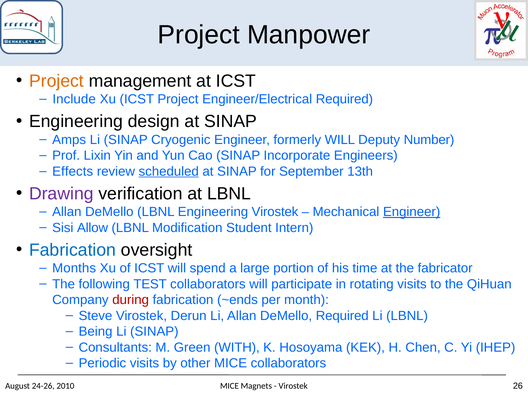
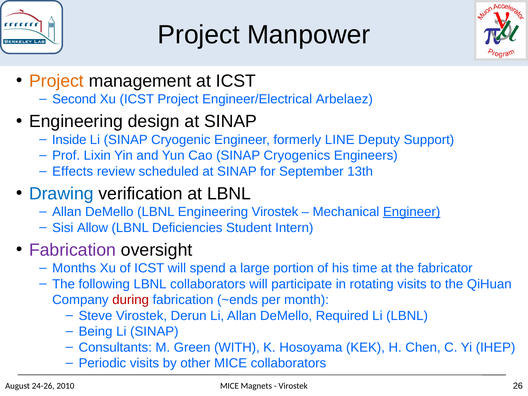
Include: Include -> Second (74, 99)
Engineer/Electrical Required: Required -> Arbelaez (344, 99)
Amps: Amps -> Inside (69, 140)
formerly WILL: WILL -> LINE (340, 140)
Number: Number -> Support (429, 140)
Incorporate: Incorporate -> Cryogenics (297, 156)
scheduled underline: present -> none (169, 171)
Drawing colour: purple -> blue (61, 194)
Modification: Modification -> Deficiencies (187, 228)
Fabrication colour: blue -> purple (73, 250)
following TEST: TEST -> LBNL (150, 284)
